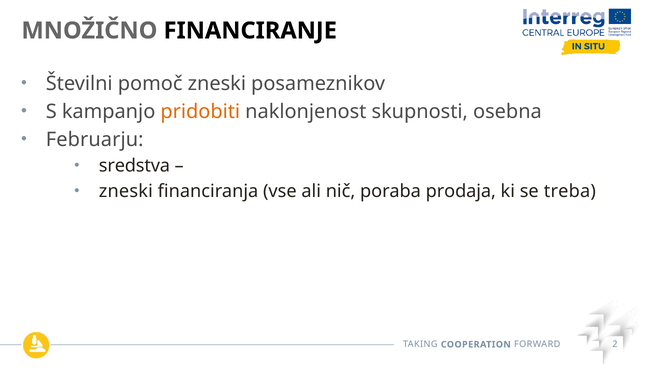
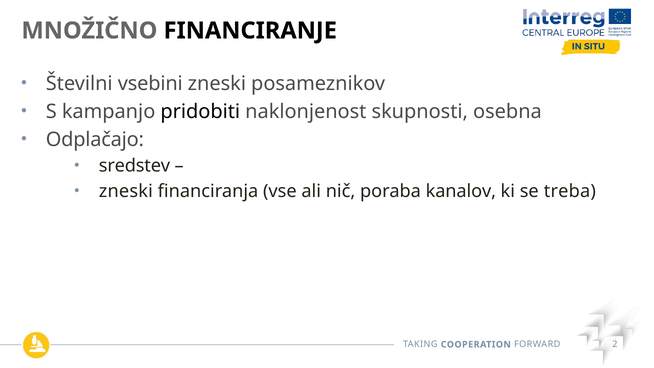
pomoč: pomoč -> vsebini (150, 84)
pridobiti colour: orange -> black (200, 112)
Februarju: Februarju -> Odplačajo (95, 139)
sredstva: sredstva -> sredstev (134, 166)
prodaja: prodaja -> kanalov (461, 191)
